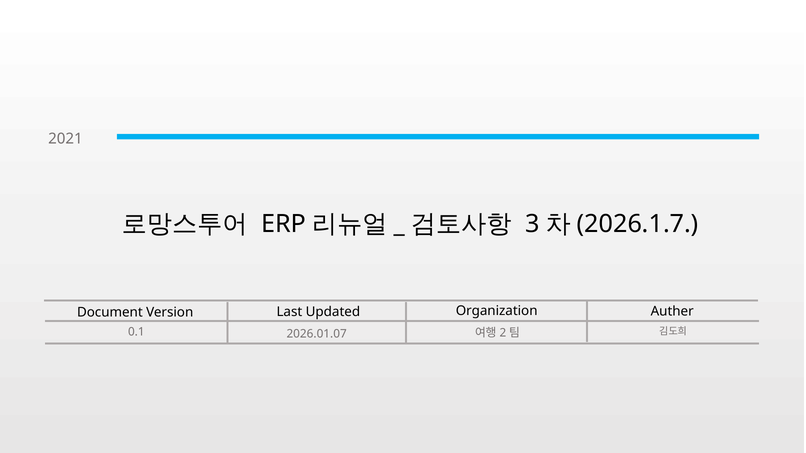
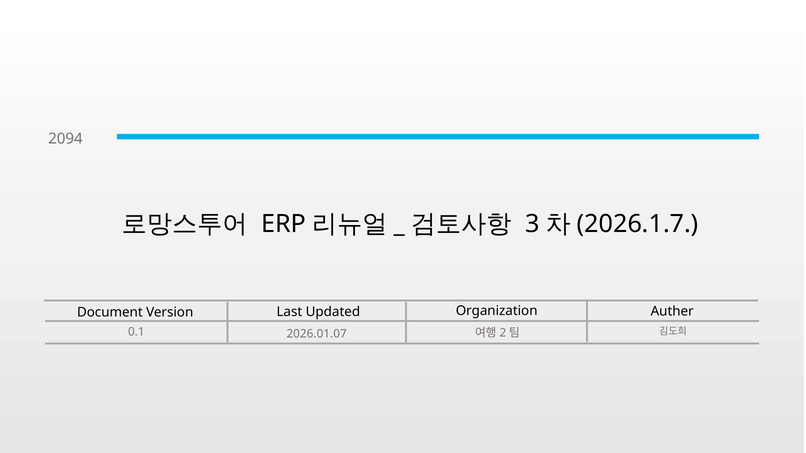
2021: 2021 -> 2094 (66, 139)
